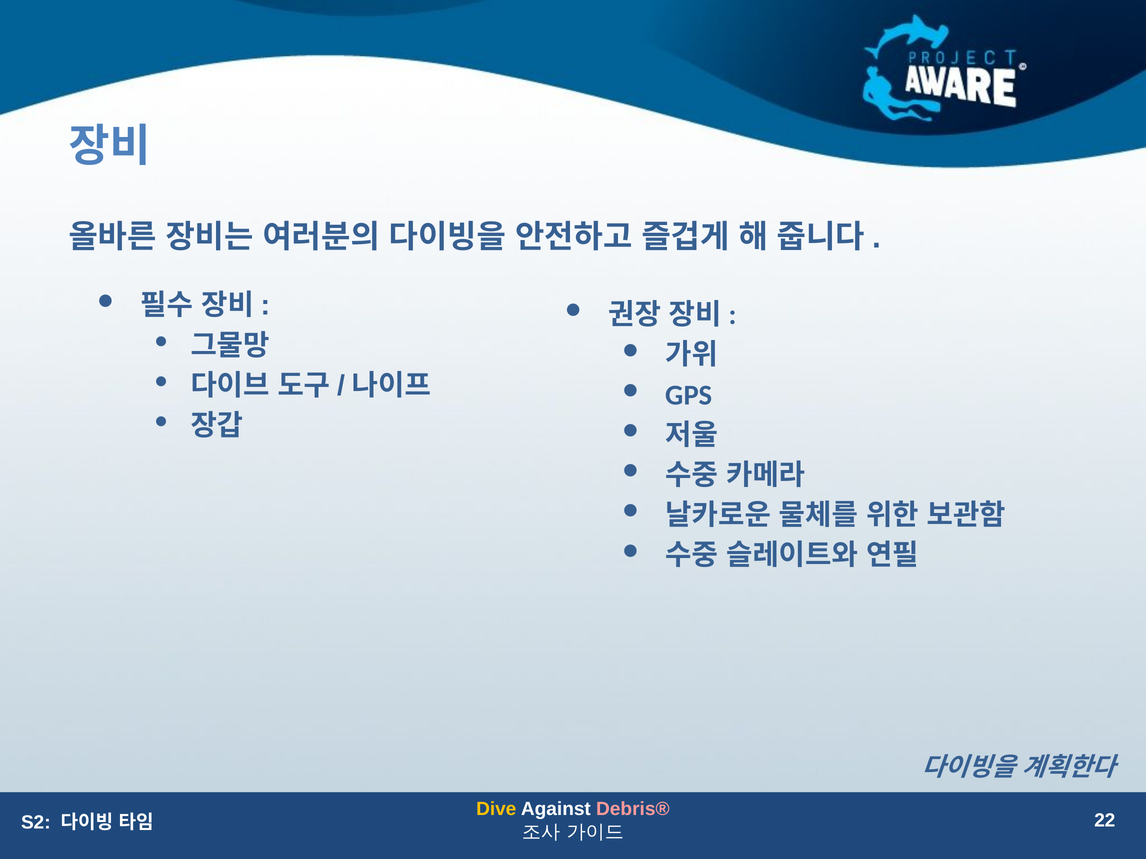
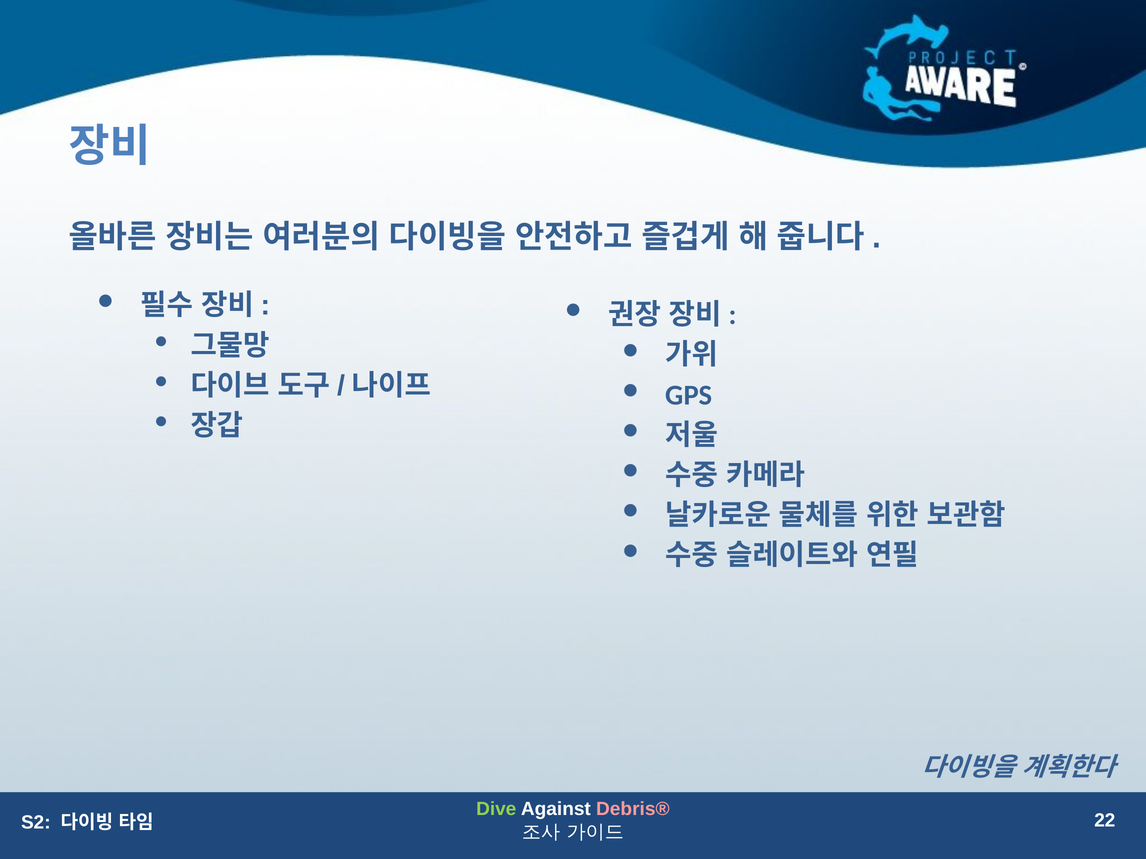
Dive colour: yellow -> light green (496, 809)
